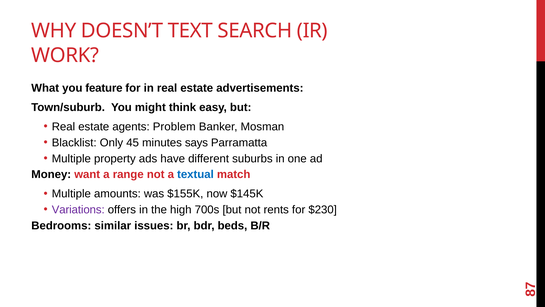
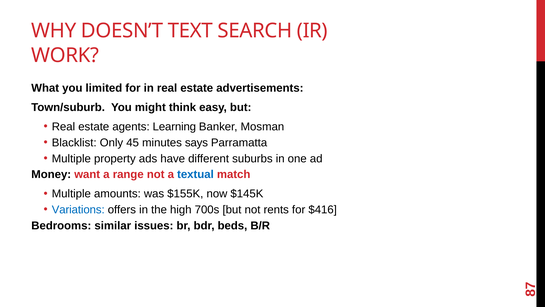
feature: feature -> limited (104, 88)
Problem: Problem -> Learning (174, 127)
Variations colour: purple -> blue (78, 210)
$230: $230 -> $416 (323, 210)
